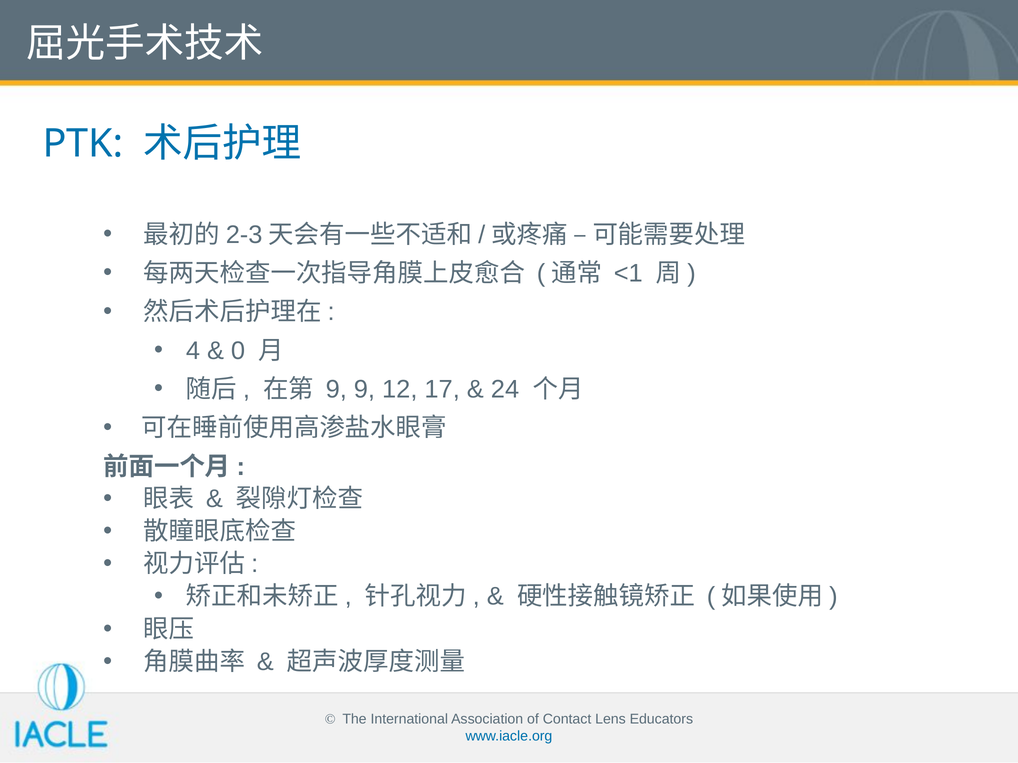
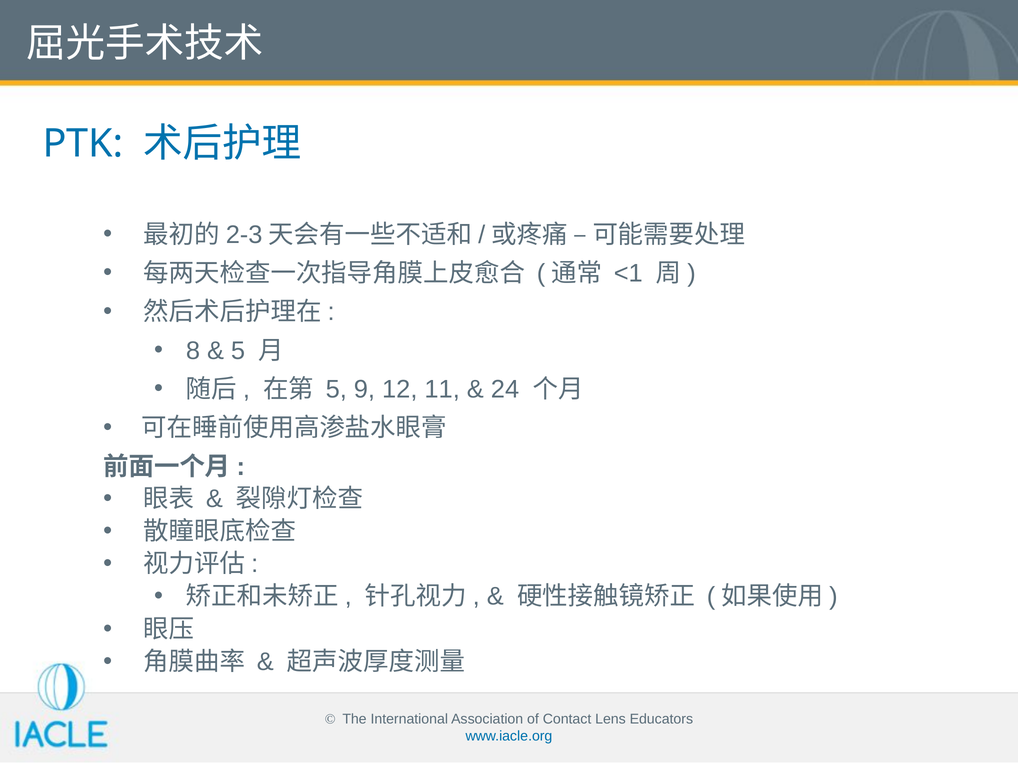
4: 4 -> 8 (193, 351)
0: 0 -> 5 (238, 351)
9: 9 -> 5 (336, 390)
17: 17 -> 11 (442, 390)
